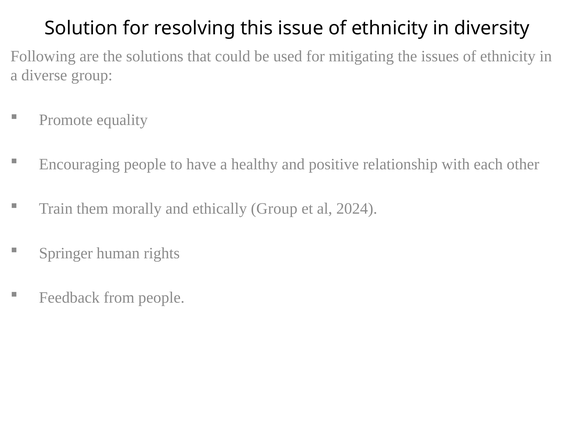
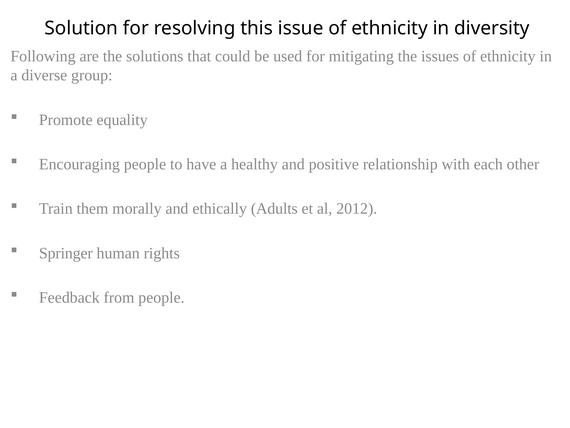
ethically Group: Group -> Adults (274, 208)
2024: 2024 -> 2012 (357, 208)
